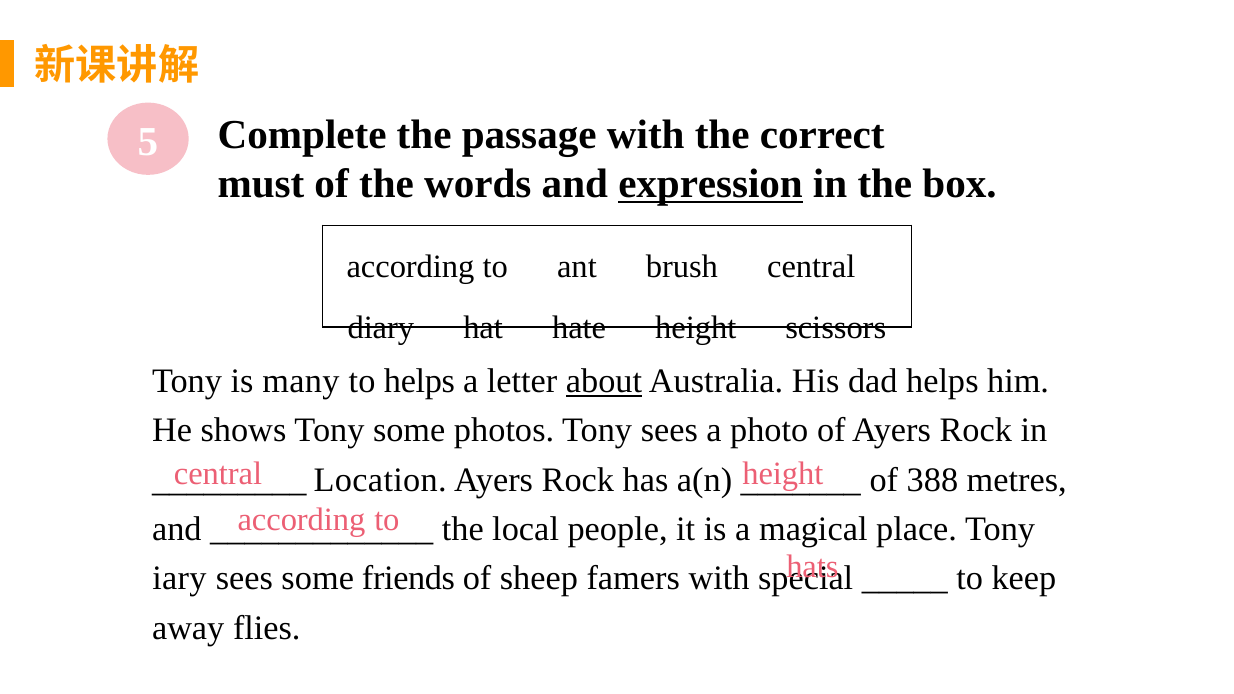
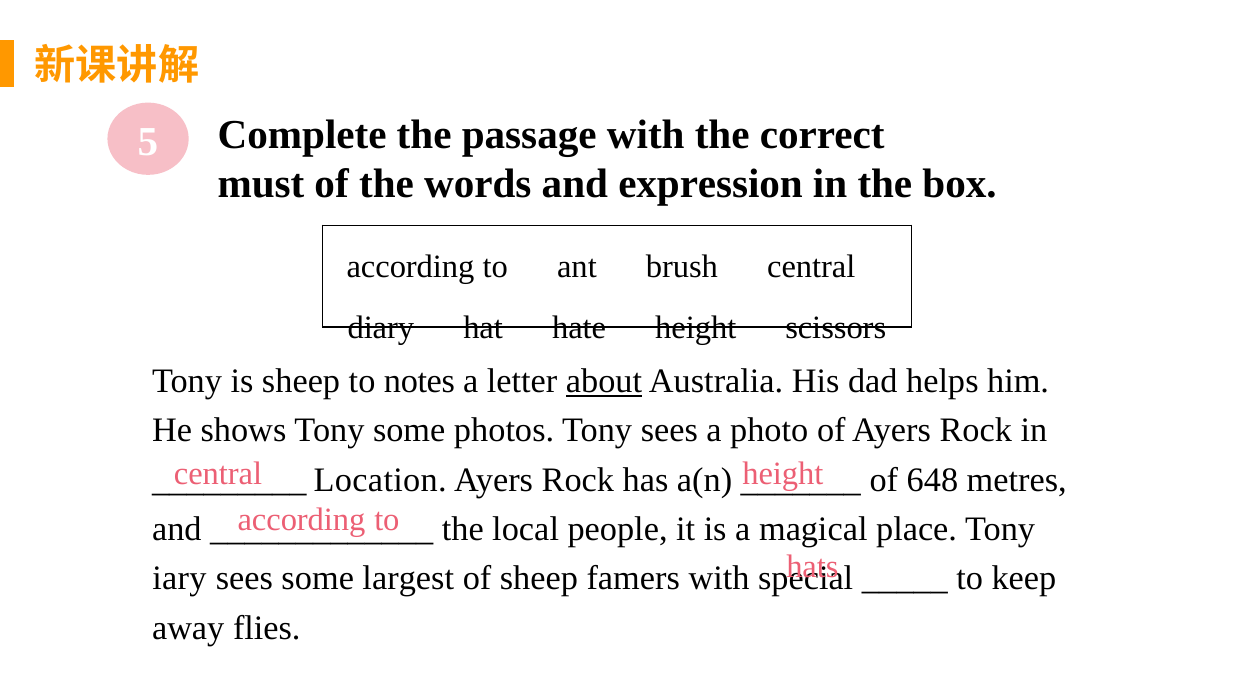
expression underline: present -> none (711, 184)
is many: many -> sheep (301, 381)
to helps: helps -> notes (419, 381)
388: 388 -> 648 (932, 480)
friends: friends -> largest (408, 579)
